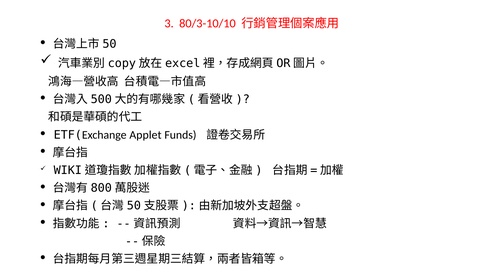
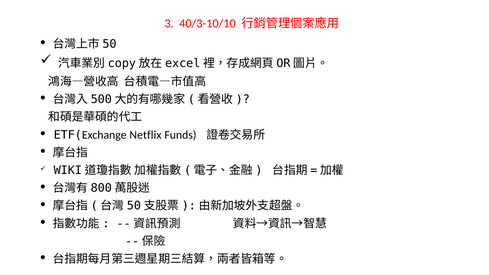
80/3-10/10: 80/3-10/10 -> 40/3-10/10 (207, 23)
Applet: Applet -> Netflix (145, 135)
